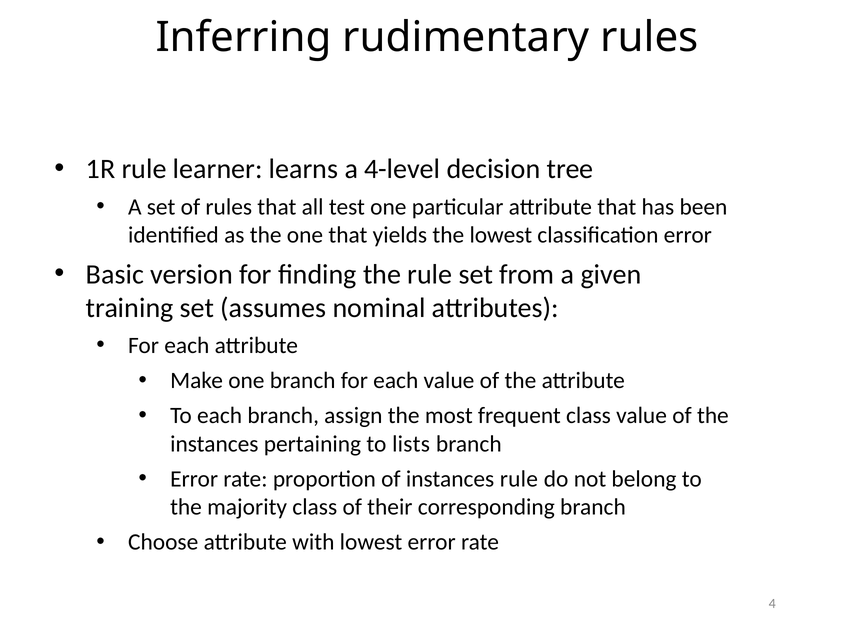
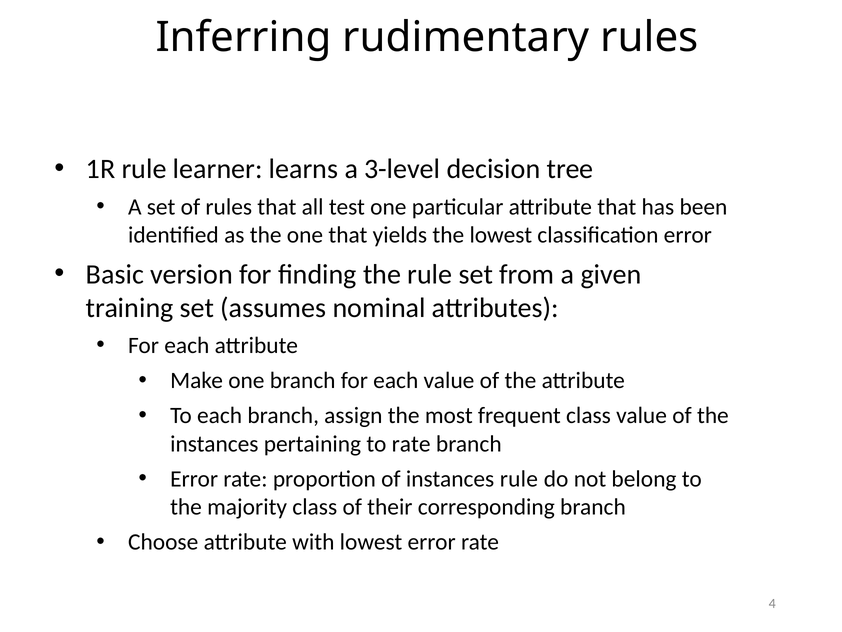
4-level: 4-level -> 3-level (402, 169)
to lists: lists -> rate (411, 444)
